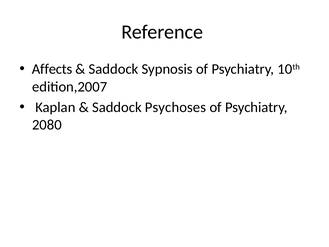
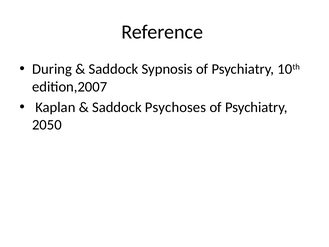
Affects: Affects -> During (52, 69)
2080: 2080 -> 2050 (47, 125)
